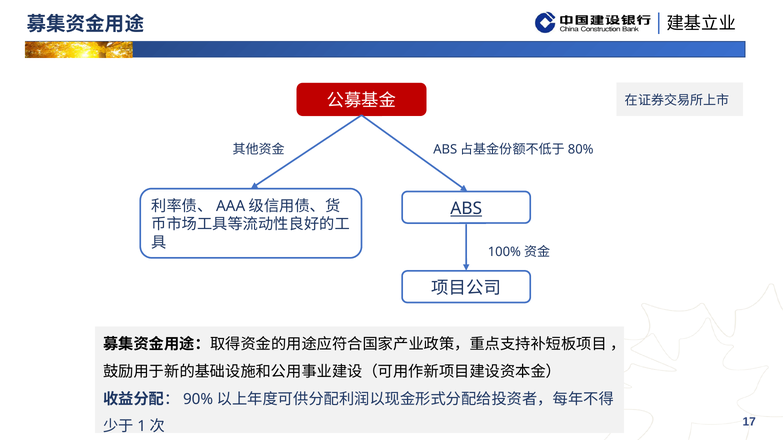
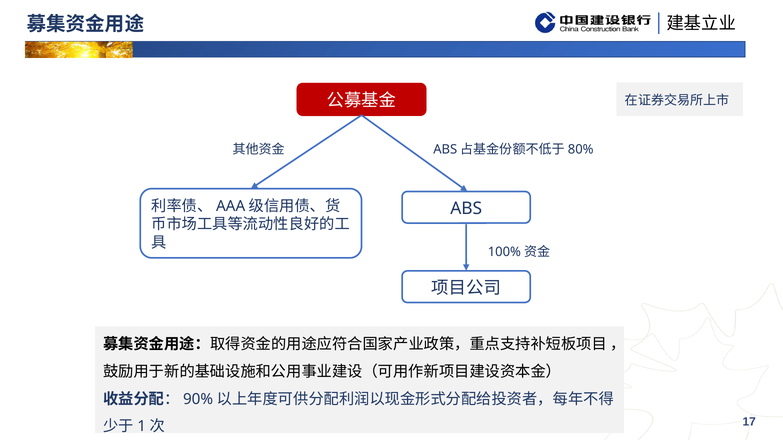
ABS underline: present -> none (466, 209)
